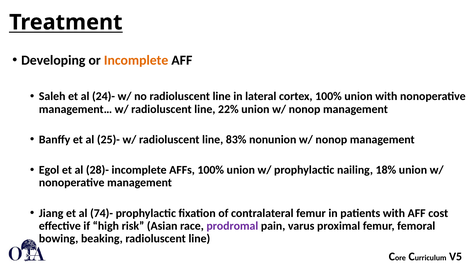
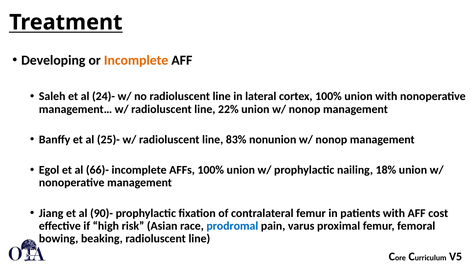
28)-: 28)- -> 66)- (97, 170)
74)-: 74)- -> 90)- (102, 213)
prodromal colour: purple -> blue (232, 226)
